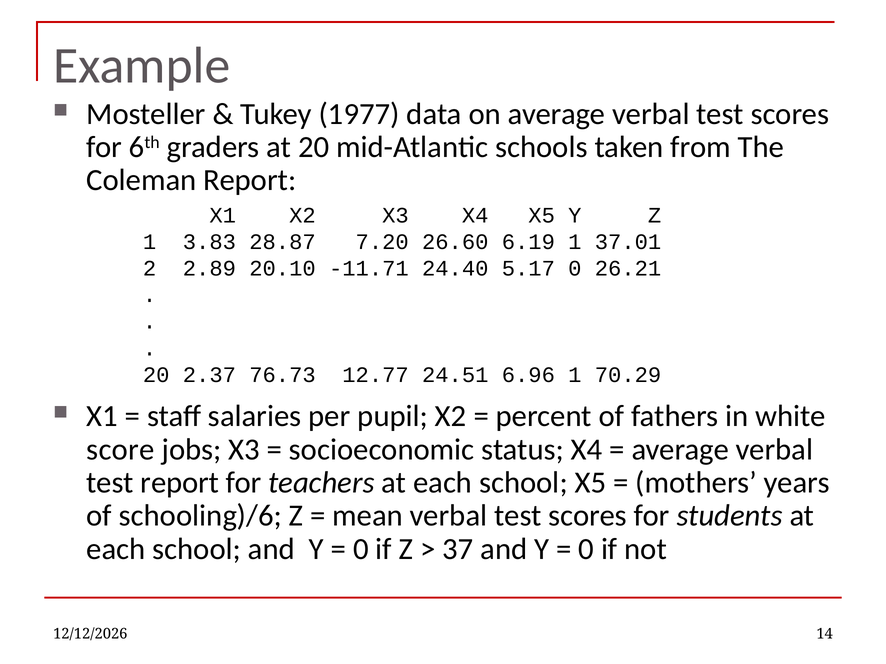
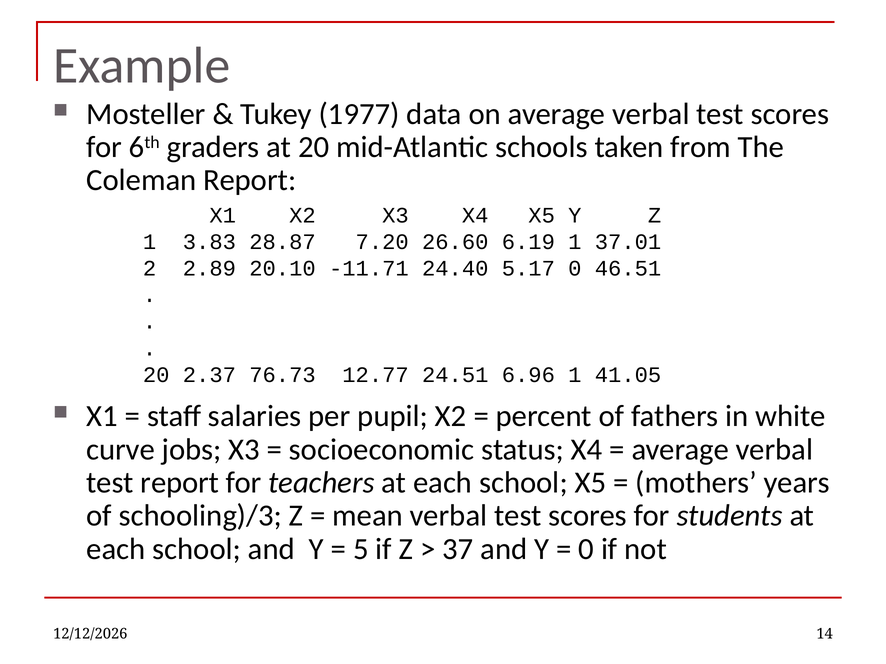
26.21: 26.21 -> 46.51 (628, 269)
70.29: 70.29 -> 41.05 (628, 375)
score: score -> curve (121, 450)
schooling)/6: schooling)/6 -> schooling)/3 (200, 516)
0: 0 -> 5 (361, 549)
